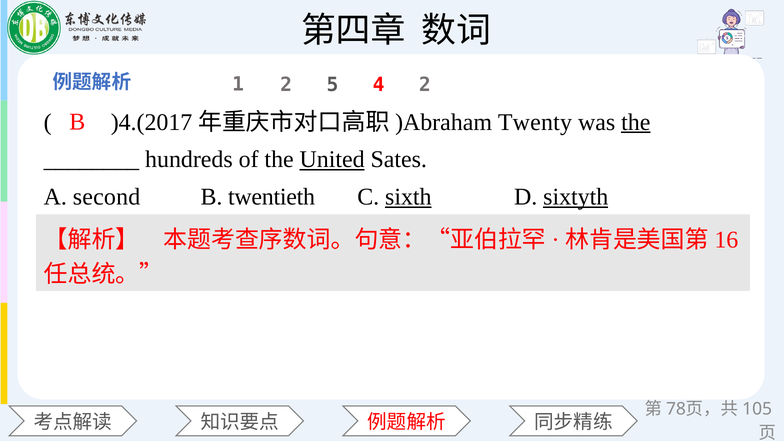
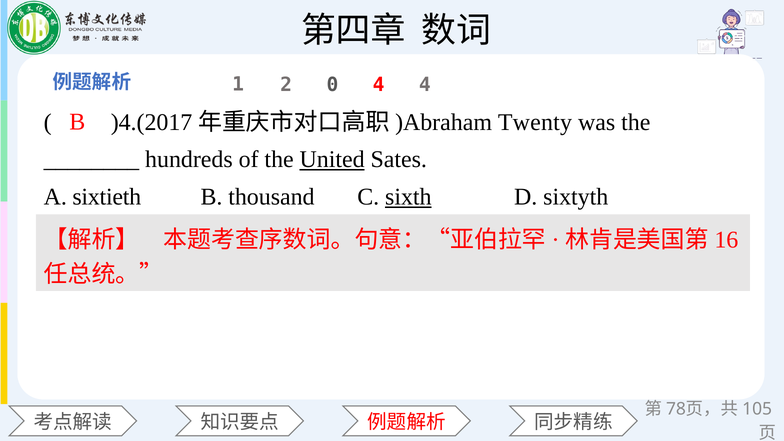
5: 5 -> 0 (332, 85)
4 2: 2 -> 4 (425, 85)
the underline: present -> none (636, 122)
second: second -> sixtieth (107, 197)
twentieth: twentieth -> thousand (271, 197)
sixtyth underline: present -> none (576, 197)
